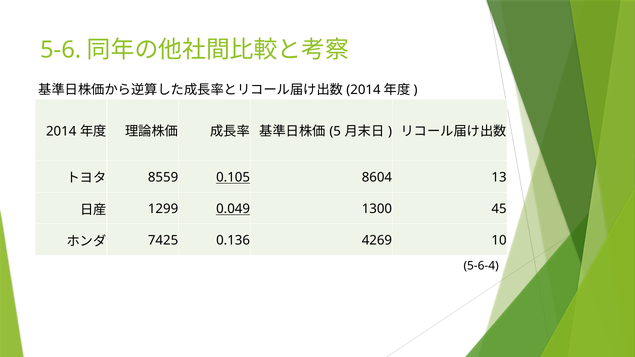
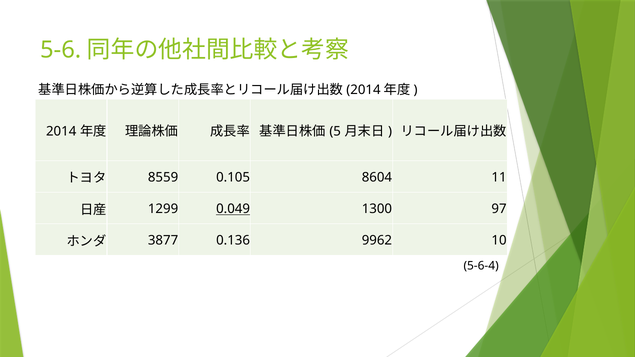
0.105 underline: present -> none (233, 178)
13: 13 -> 11 (499, 178)
45: 45 -> 97 (499, 209)
7425: 7425 -> 3877 (163, 241)
4269: 4269 -> 9962 (377, 241)
